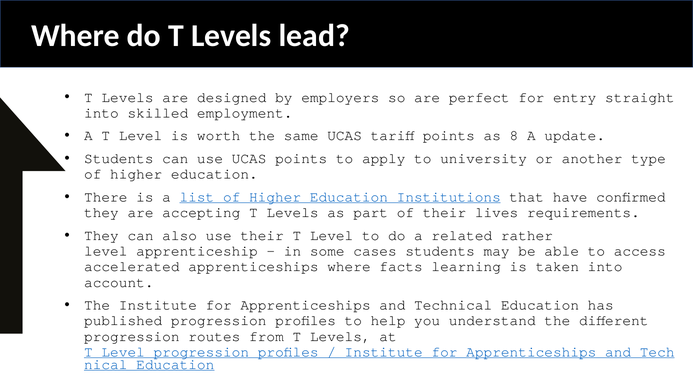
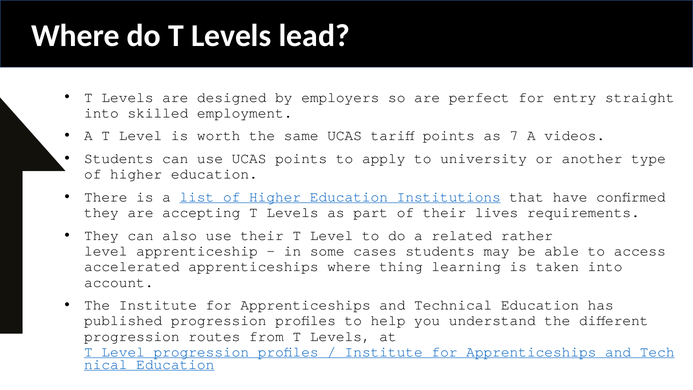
8: 8 -> 7 (514, 136)
update: update -> videos (575, 136)
facts: facts -> thing (401, 267)
